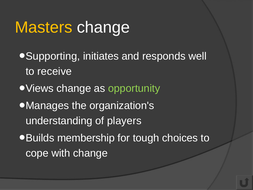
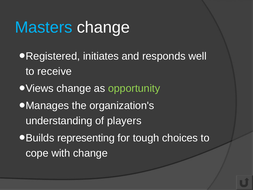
Masters colour: yellow -> light blue (44, 27)
Supporting: Supporting -> Registered (53, 56)
membership: membership -> representing (86, 138)
